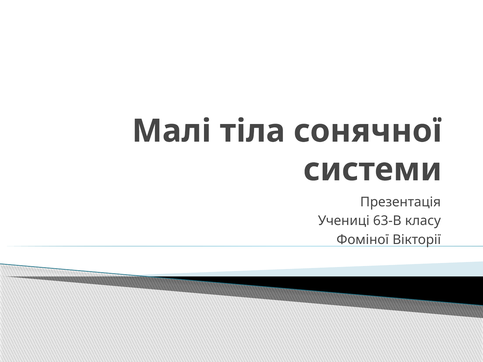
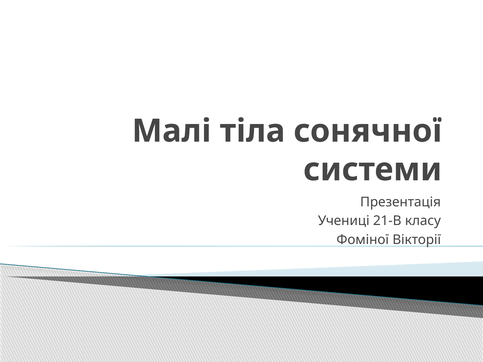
63-В: 63-В -> 21-В (387, 221)
